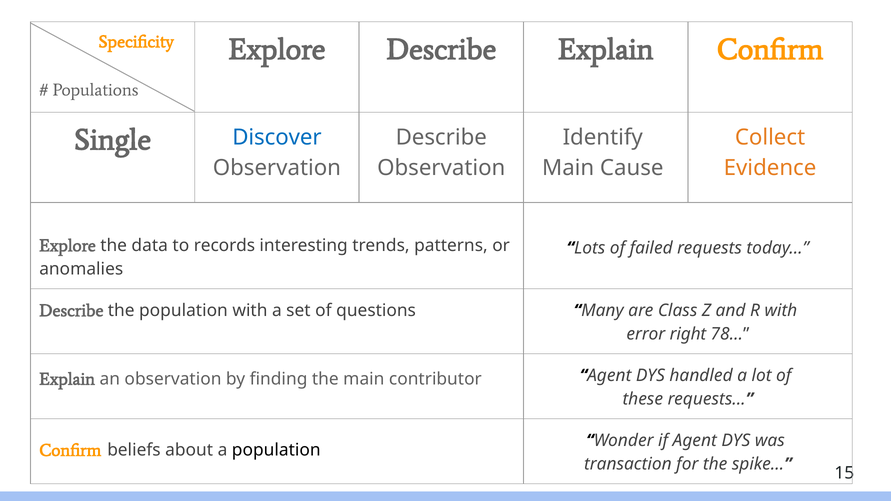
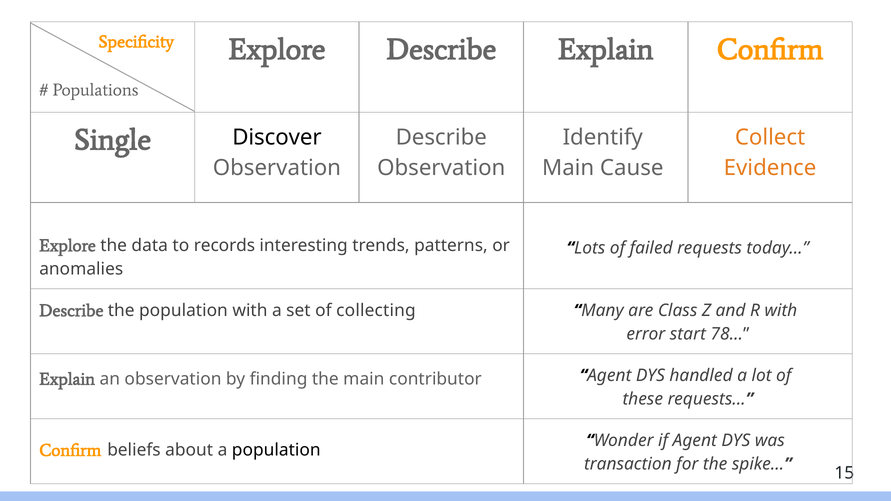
Discover colour: blue -> black (277, 138)
questions: questions -> collecting (376, 311)
right: right -> start (688, 334)
